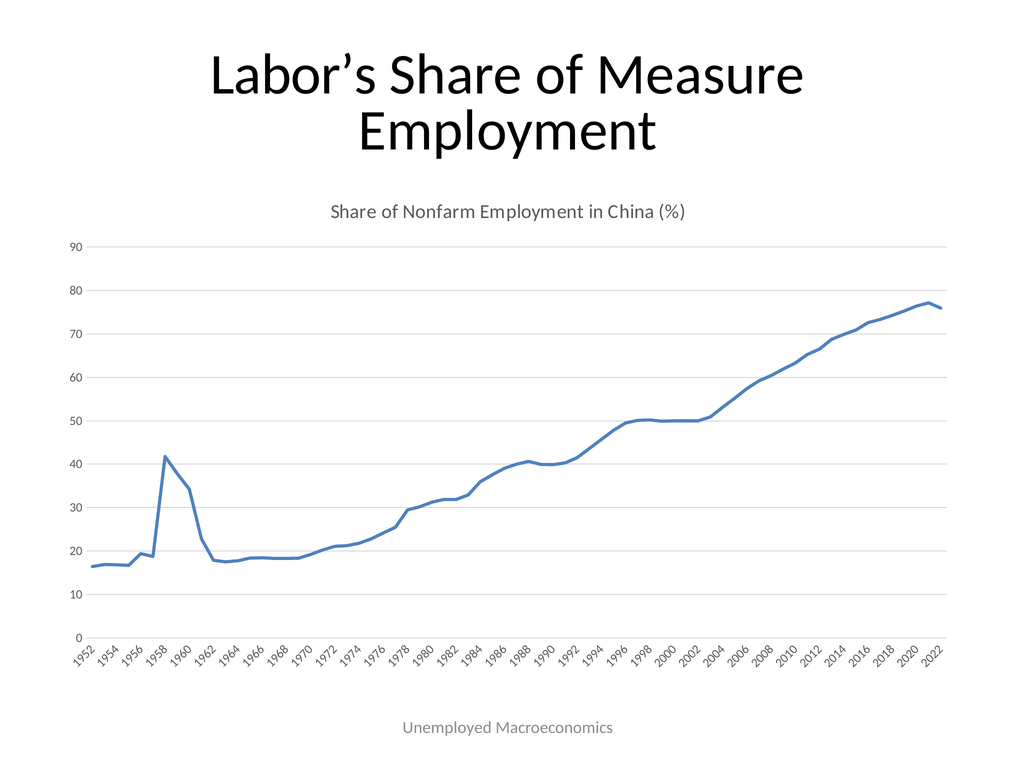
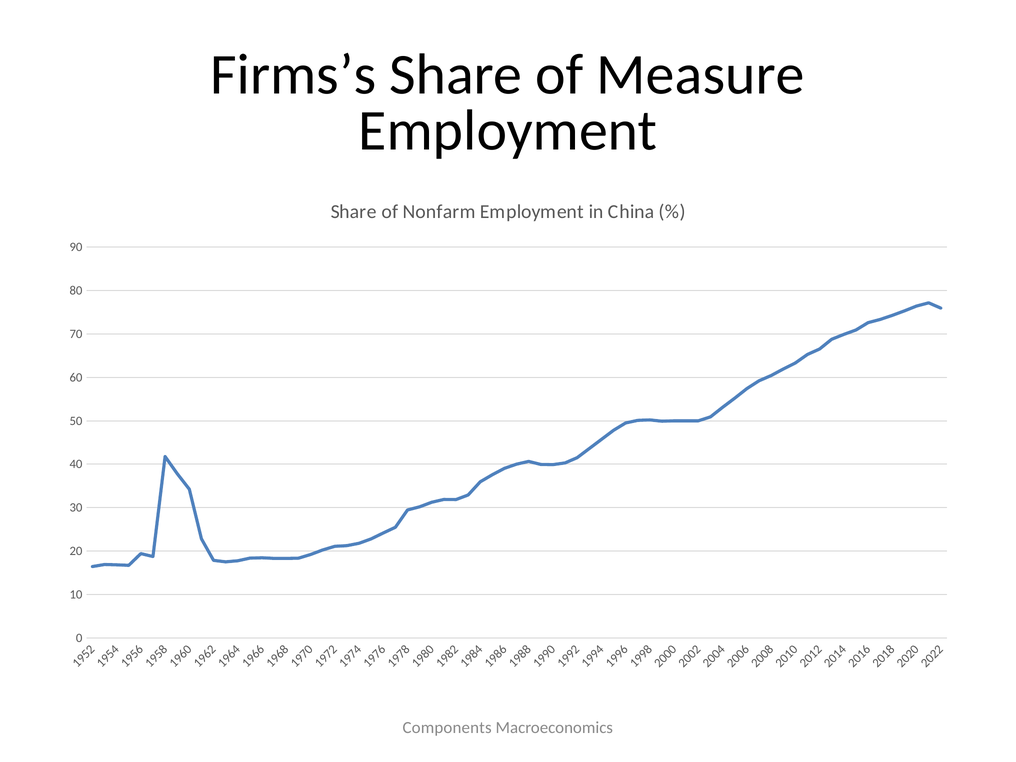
Labor’s: Labor’s -> Firms’s (293, 75)
Unemployed: Unemployed -> Components (447, 728)
